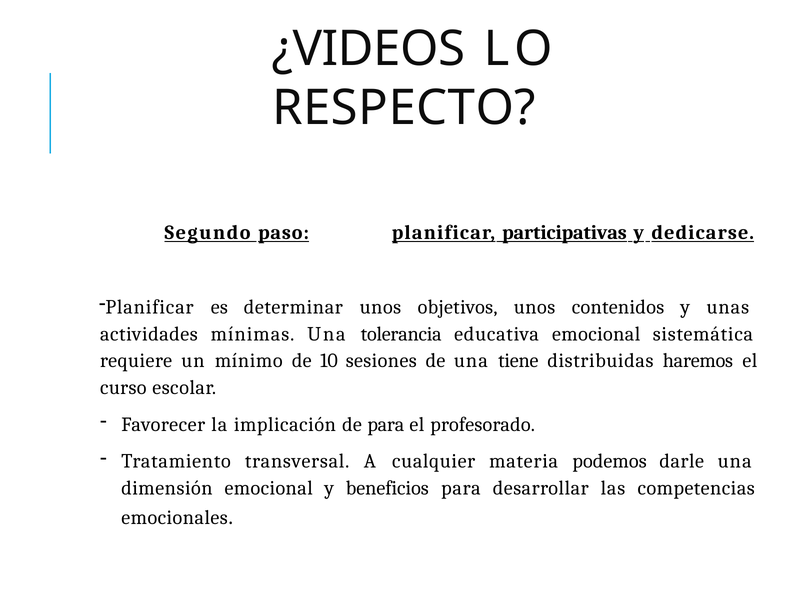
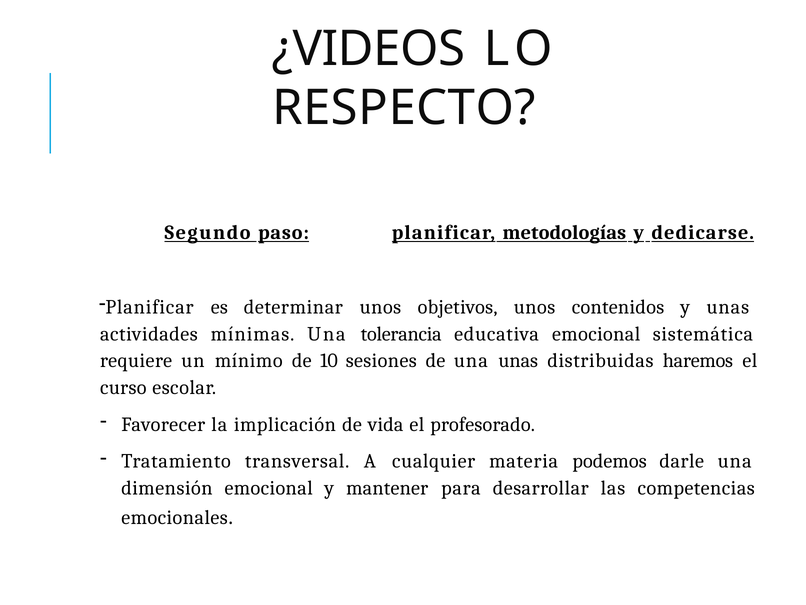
participativas: participativas -> metodologías (564, 233)
una tiene: tiene -> unas (518, 360)
de para: para -> vida (386, 424)
beneficios: beneficios -> mantener (387, 488)
